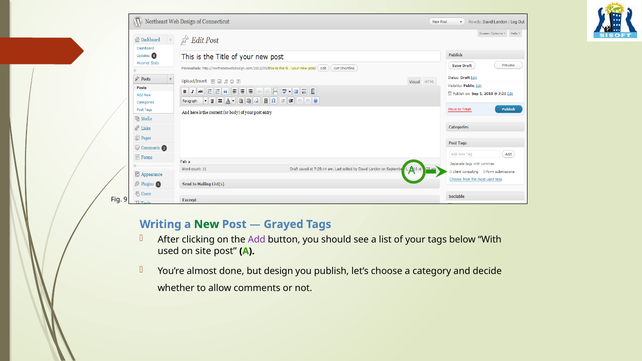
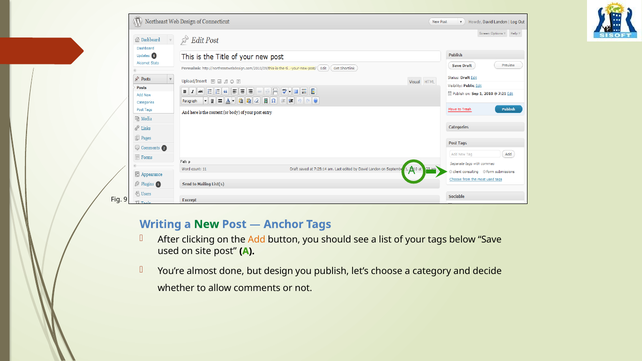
Grayed: Grayed -> Anchor (284, 224)
Add colour: purple -> orange (257, 240)
With: With -> Save (490, 240)
